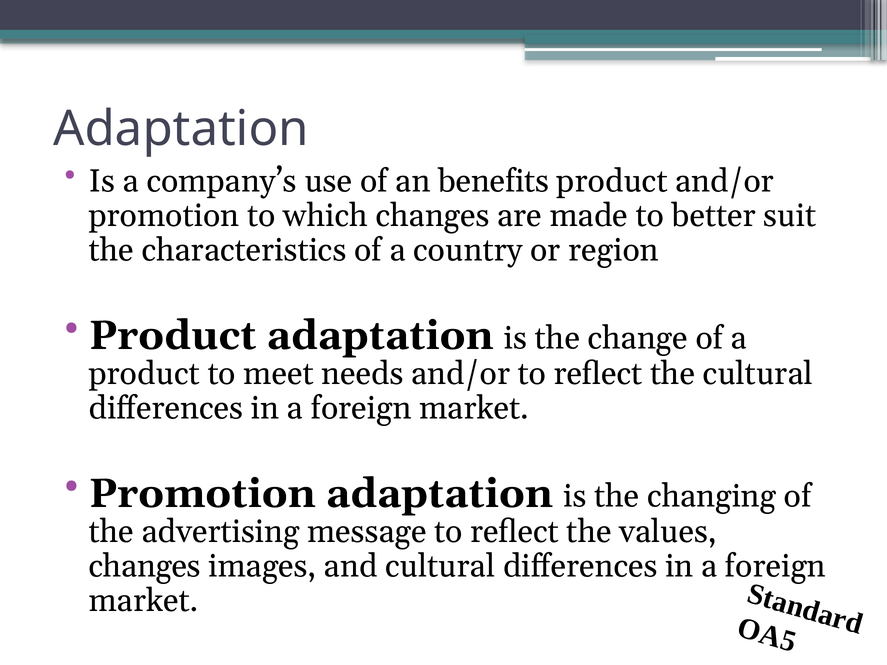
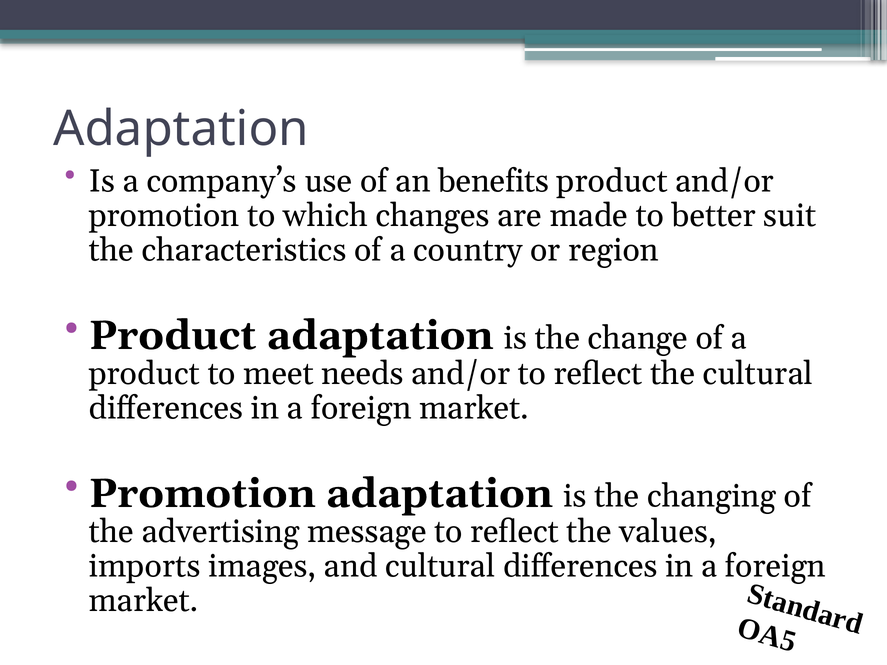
changes: changes -> imports (145, 566)
